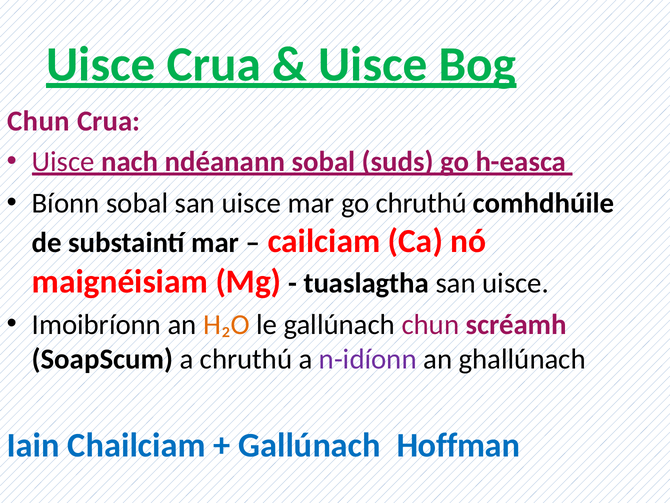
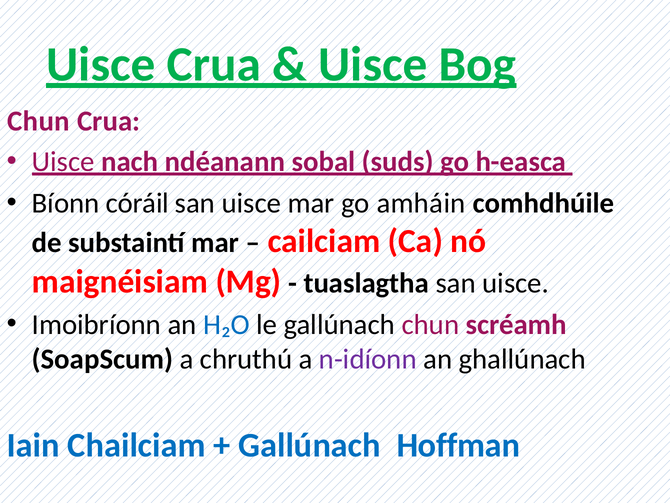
Bíonn sobal: sobal -> córáil (137, 203)
go chruthú: chruthú -> amháin (421, 203)
H₂O colour: orange -> blue (226, 324)
